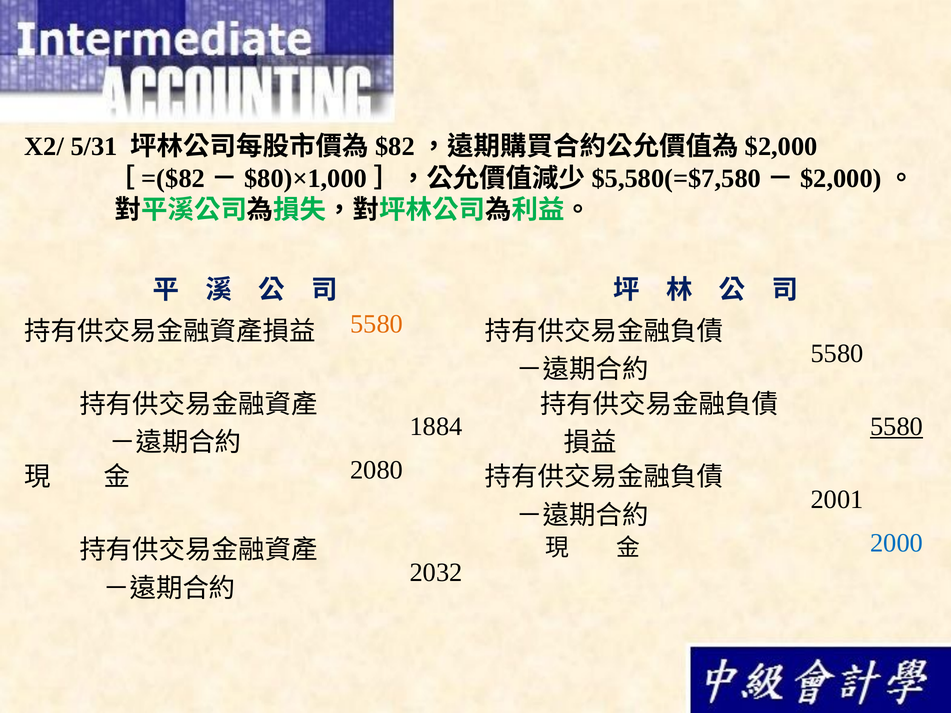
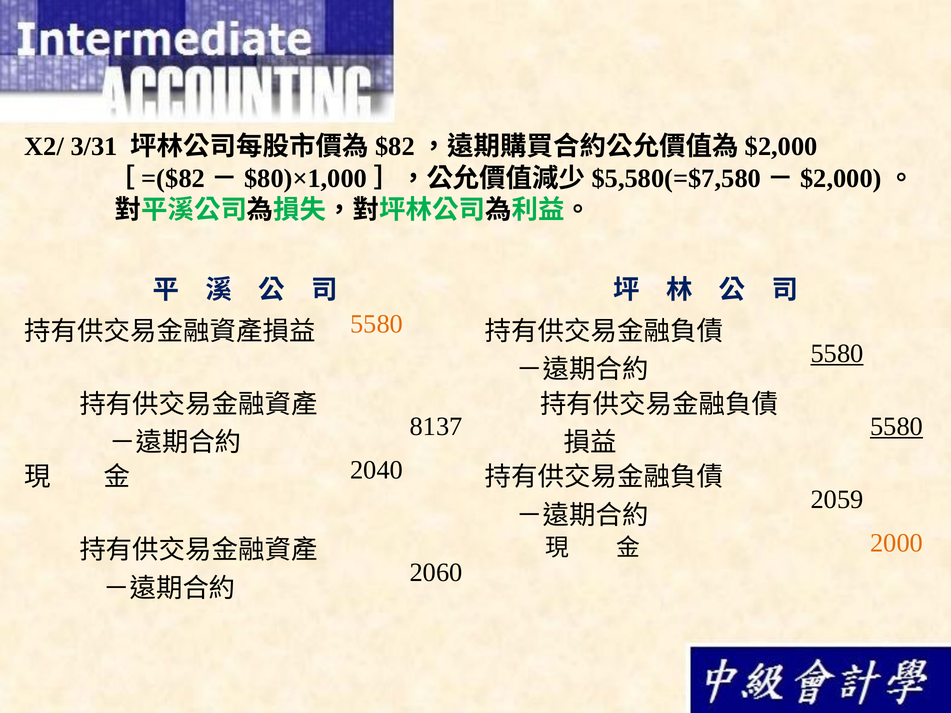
5/31: 5/31 -> 3/31 (94, 147)
5580 underline: none -> present (837, 354)
1884: 1884 -> 8137 (436, 427)
2080: 2080 -> 2040 (377, 470)
2001: 2001 -> 2059 (837, 500)
2000 colour: blue -> orange (897, 543)
2032: 2032 -> 2060 (436, 573)
